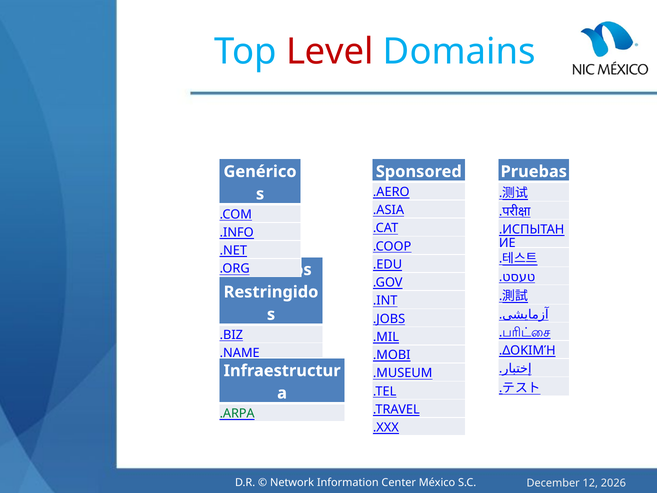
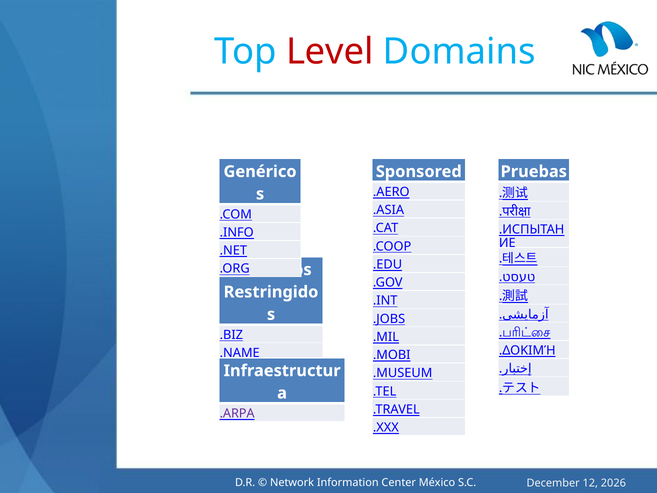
.ARPA colour: green -> purple (237, 413)
